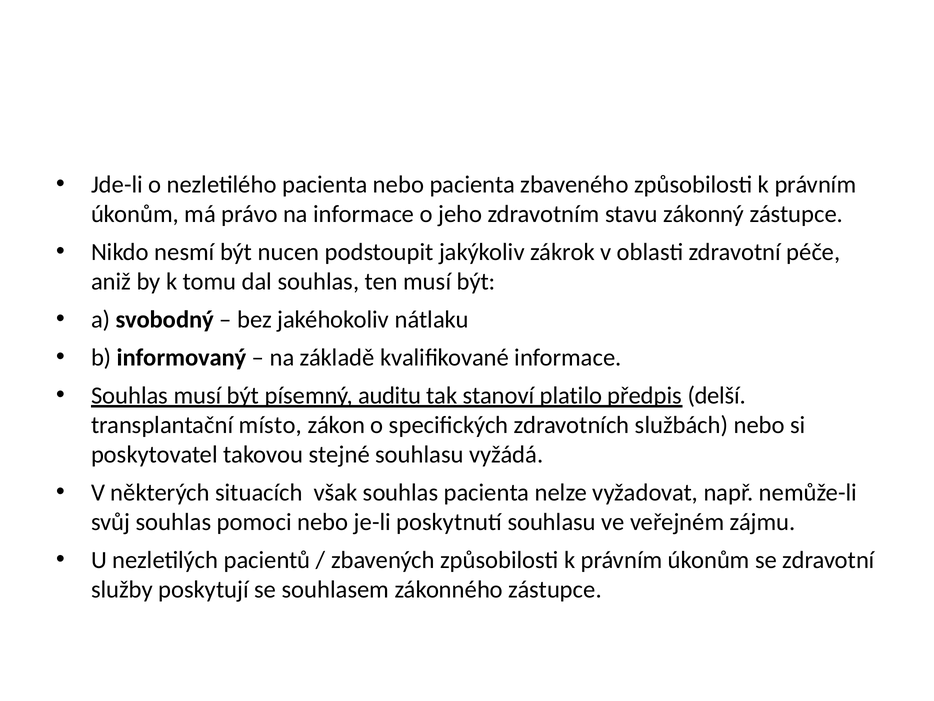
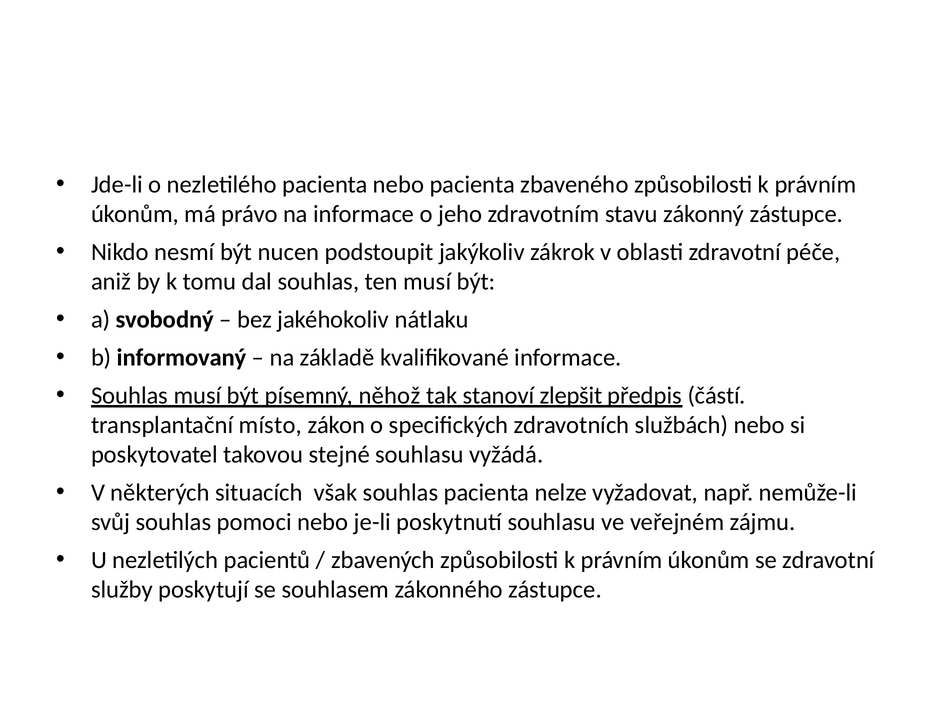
auditu: auditu -> něhož (389, 395)
platilo: platilo -> zlepšit (571, 395)
delší: delší -> částí (717, 395)
